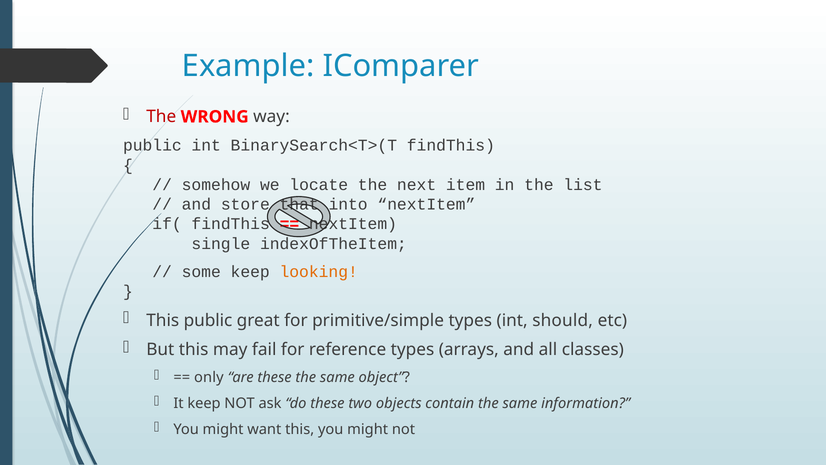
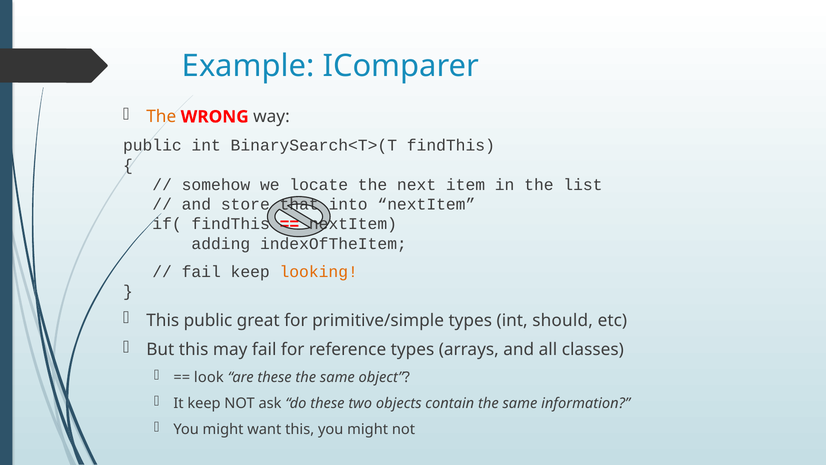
The colour: red -> orange (161, 117)
single: single -> adding (221, 243)
some: some -> fail (201, 272)
only: only -> look (209, 377)
